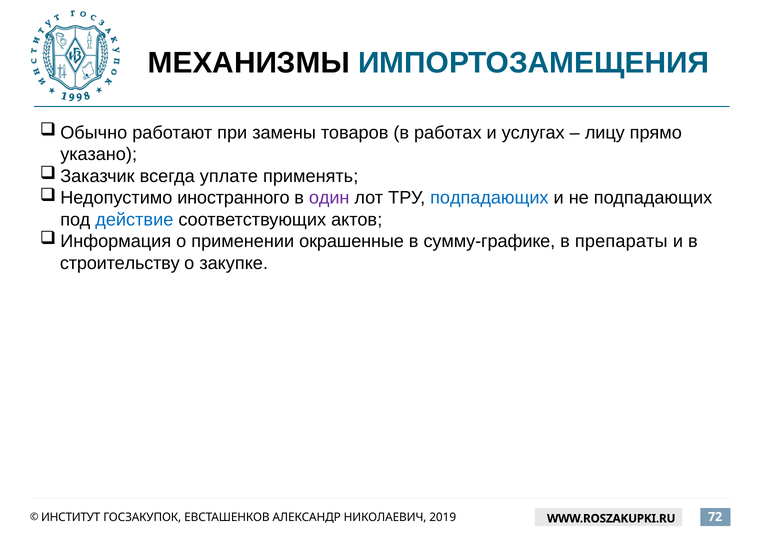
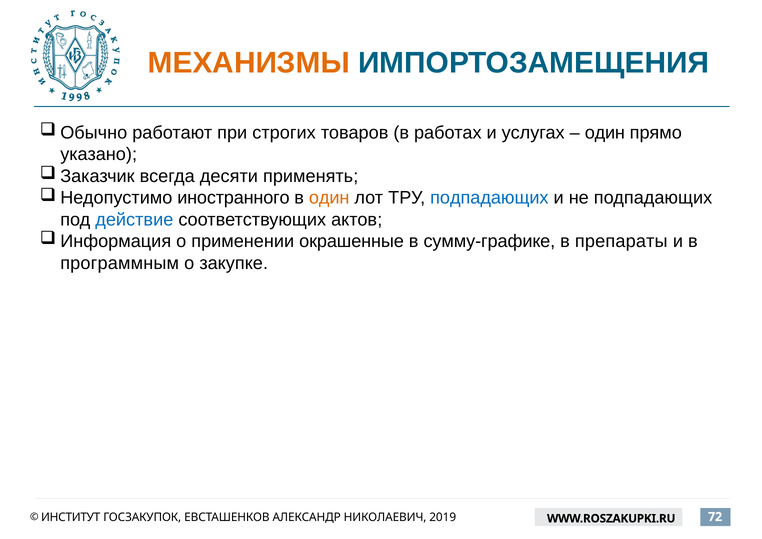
МЕХАНИЗМЫ colour: black -> orange (249, 63)
замены: замены -> строгих (284, 133)
лицу: лицу -> один (605, 133)
уплате: уплате -> десяти (229, 176)
один colour: purple -> orange (329, 198)
строительству: строительству -> программным (120, 263)
